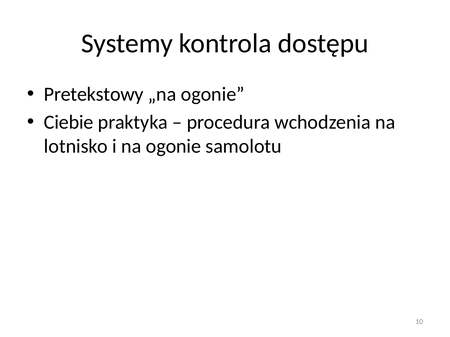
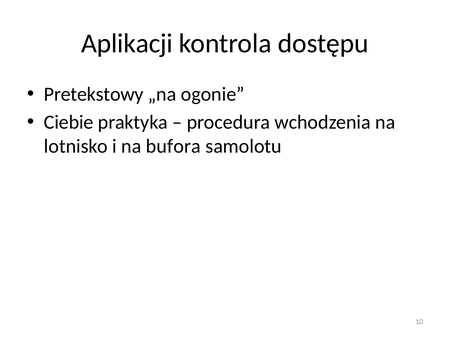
Systemy: Systemy -> Aplikacji (127, 44)
na ogonie: ogonie -> bufora (173, 146)
